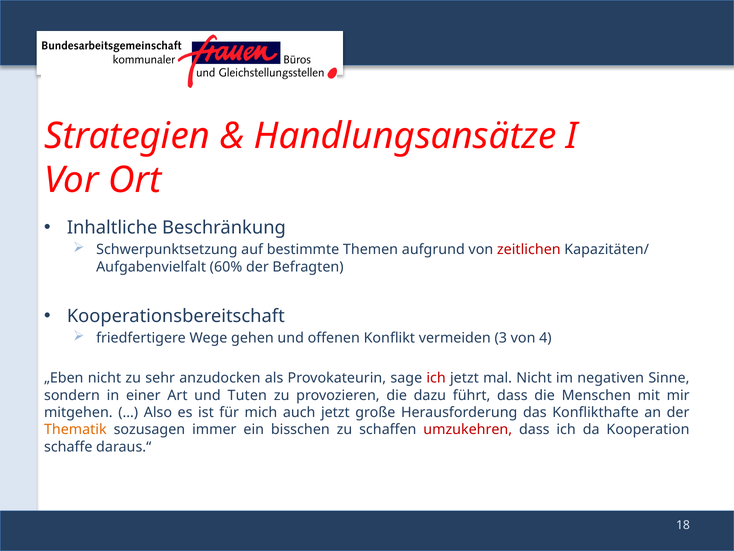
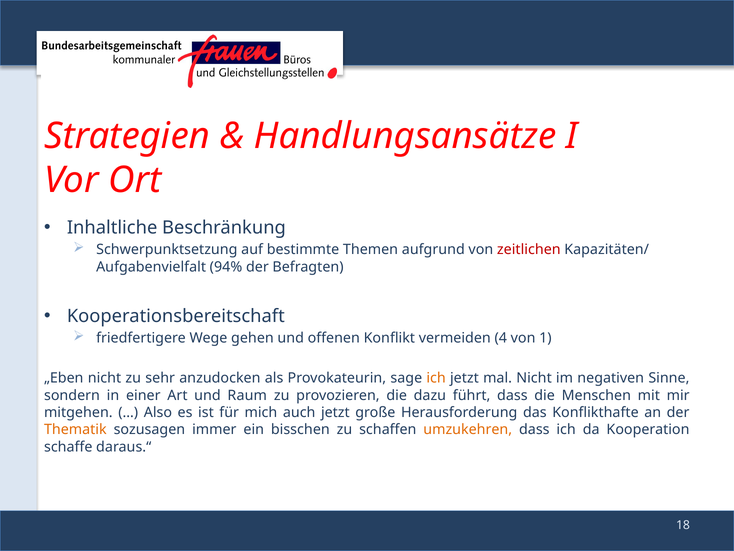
60%: 60% -> 94% (226, 267)
3: 3 -> 4 (501, 338)
4: 4 -> 1 (545, 338)
ich colour: red -> orange (436, 378)
Tuten: Tuten -> Raum (247, 395)
umzukehren colour: red -> orange (468, 429)
